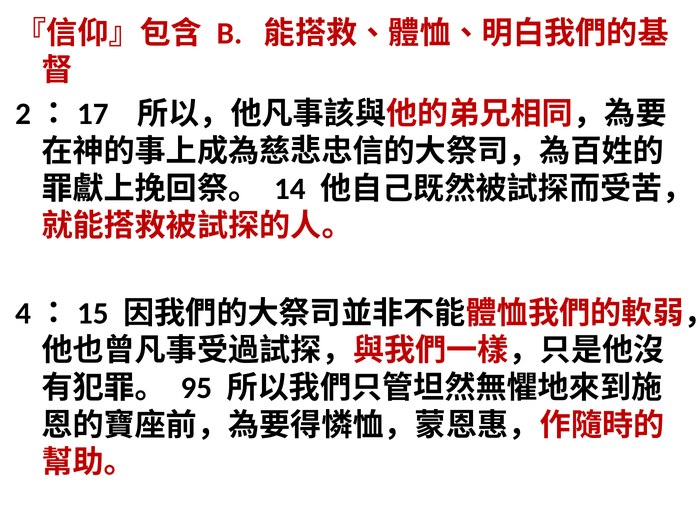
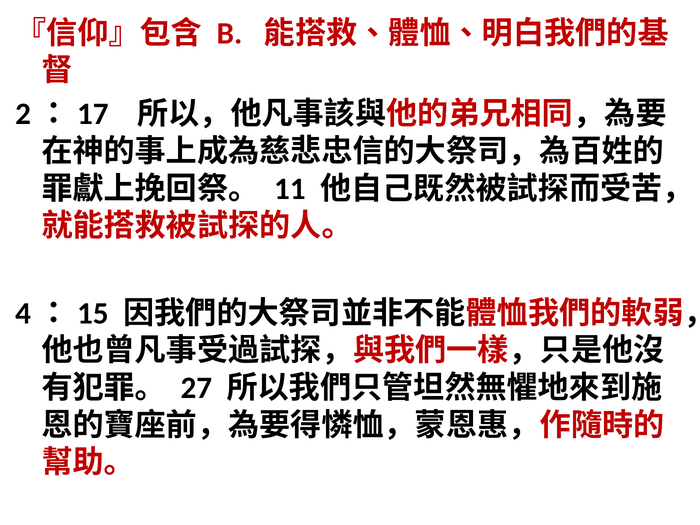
14: 14 -> 11 (290, 189)
95: 95 -> 27 (196, 388)
